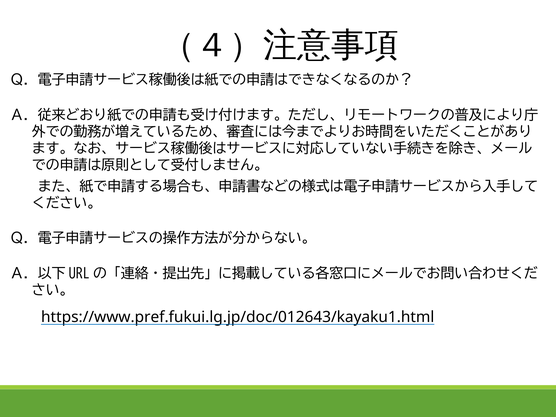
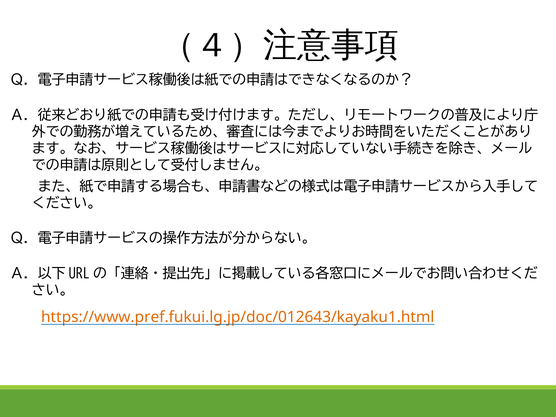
https://www.pref.fukui.lg.jp/doc/012643/kayaku1.html colour: black -> orange (238, 317)
